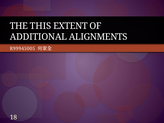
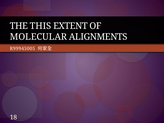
ADDITIONAL: ADDITIONAL -> MOLECULAR (38, 37)
